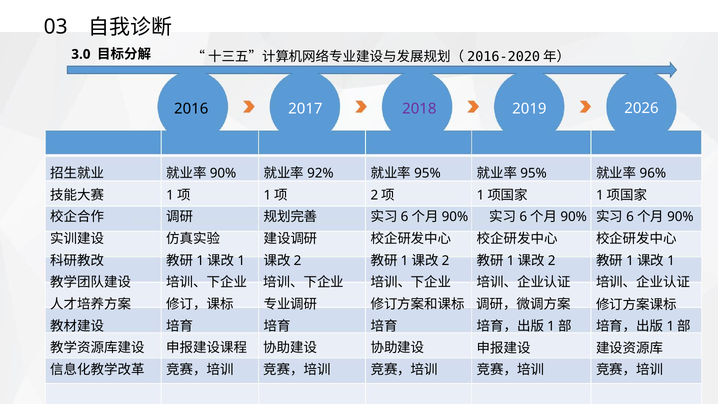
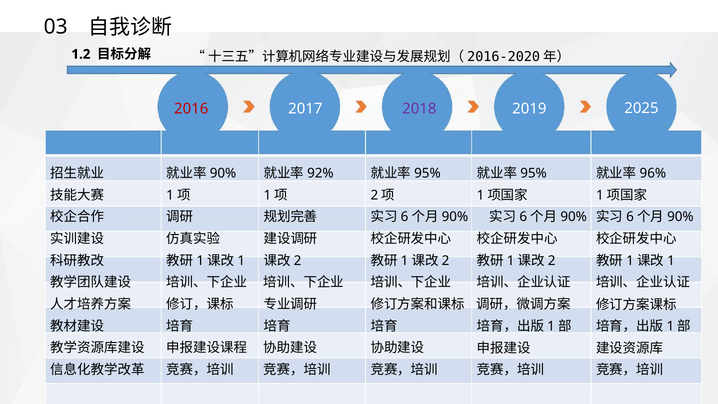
3.0: 3.0 -> 1.2 (81, 54)
2016 colour: black -> red (191, 109)
2026: 2026 -> 2025 (641, 108)
